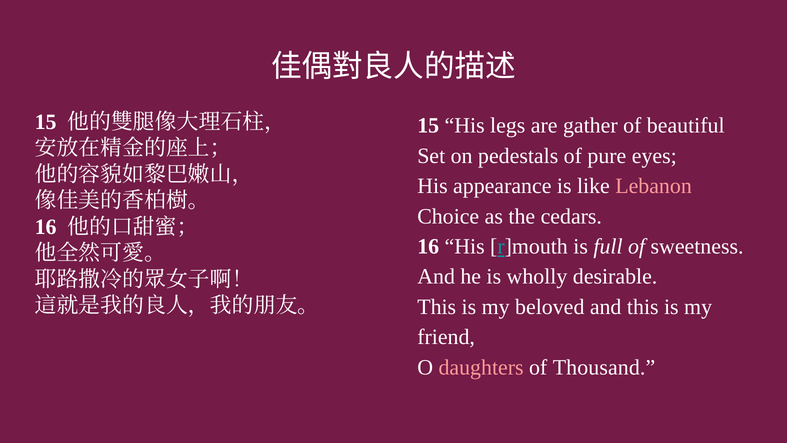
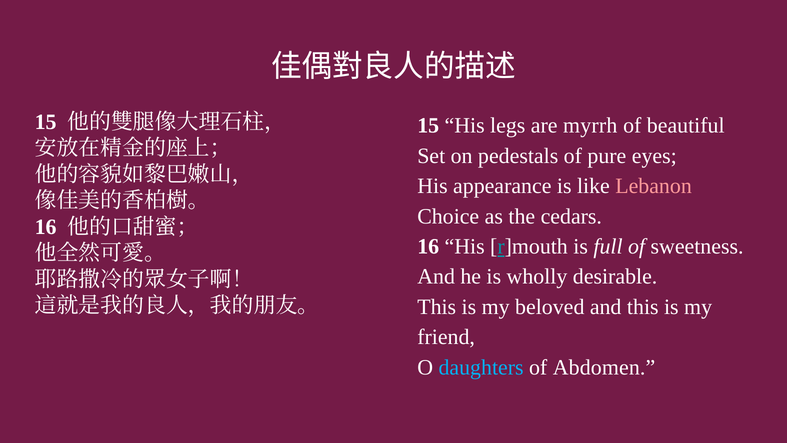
gather: gather -> myrrh (590, 126)
daughters colour: pink -> light blue (481, 367)
Thousand: Thousand -> Abdomen (604, 367)
